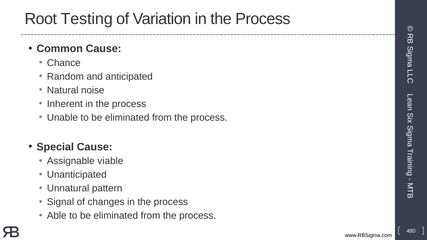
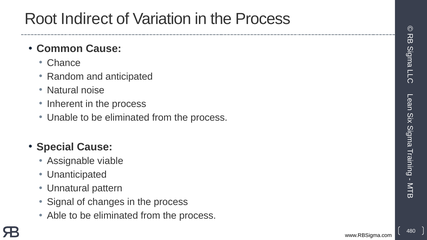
Testing: Testing -> Indirect (87, 19)
